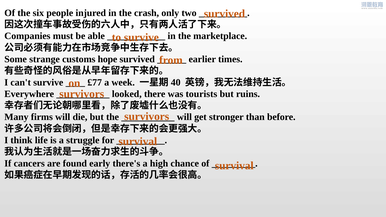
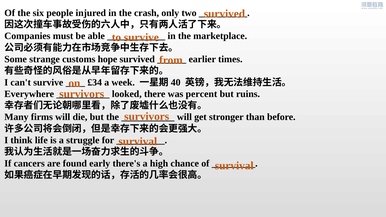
£77: £77 -> £34 (95, 82)
tourists: tourists -> percent (201, 94)
